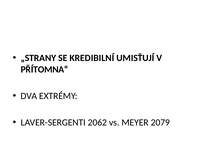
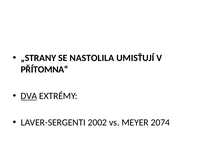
KREDIBILNÍ: KREDIBILNÍ -> NASTOLILA (92, 58)
DVA underline: none -> present (29, 96)
2062: 2062 -> 2002 (97, 122)
2079: 2079 -> 2074 (160, 122)
